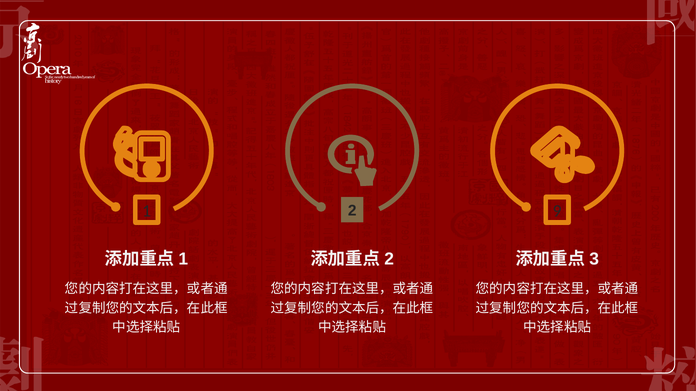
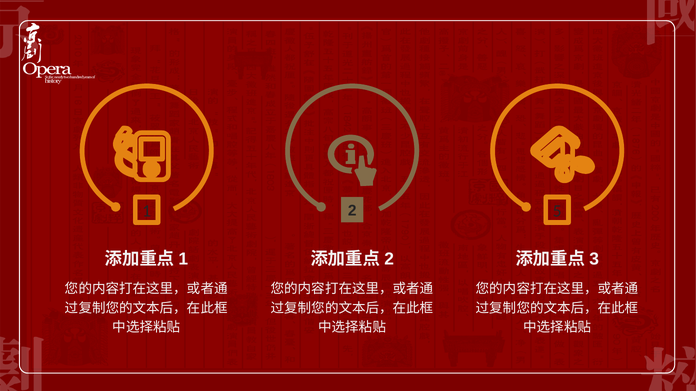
9: 9 -> 5 (557, 211)
